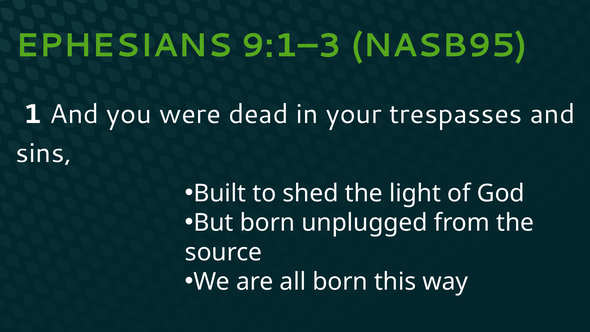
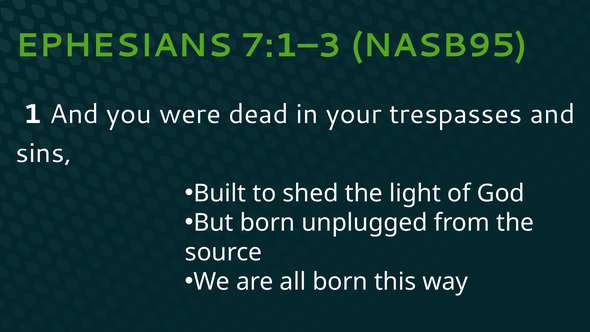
9:1–3: 9:1–3 -> 7:1–3 (291, 45)
